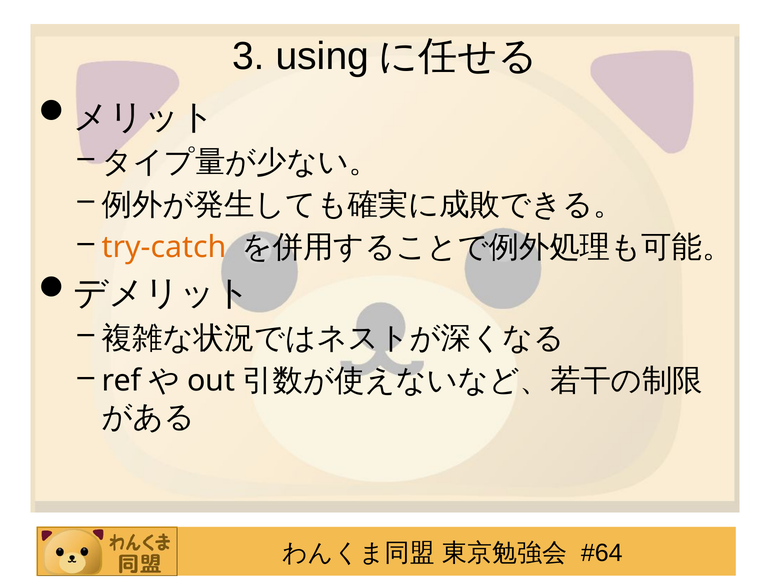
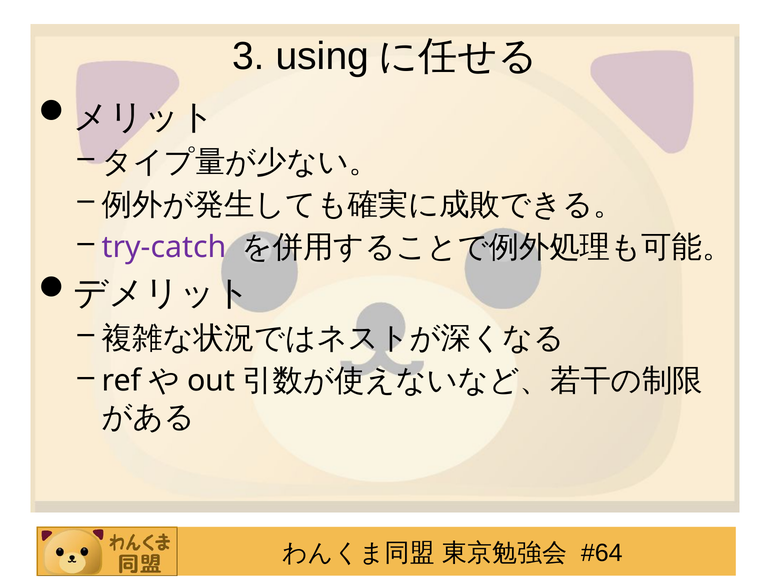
try-catch colour: orange -> purple (164, 247)
